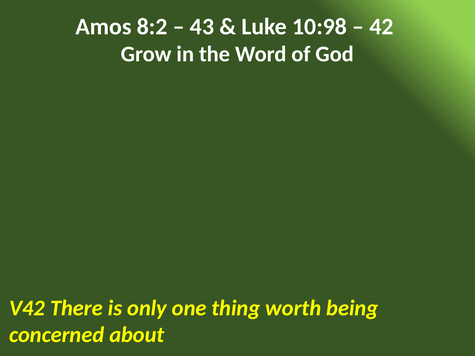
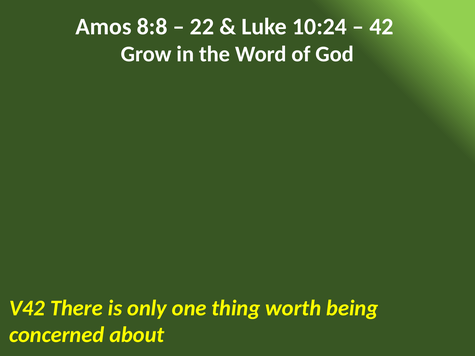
8:2: 8:2 -> 8:8 (152, 27)
43: 43 -> 22 (202, 27)
10:98: 10:98 -> 10:24 (320, 27)
